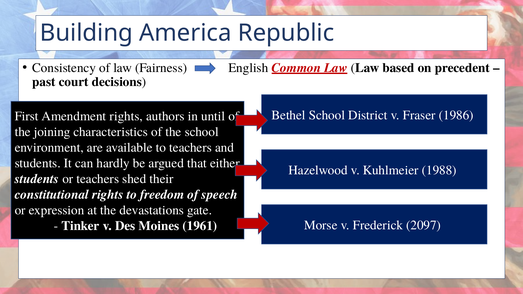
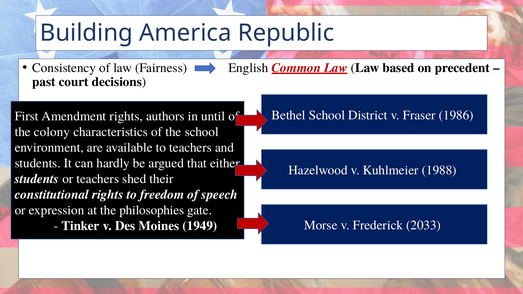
joining: joining -> colony (52, 132)
devastations: devastations -> philosophies (152, 210)
2097: 2097 -> 2033 (424, 225)
1961: 1961 -> 1949 (200, 226)
